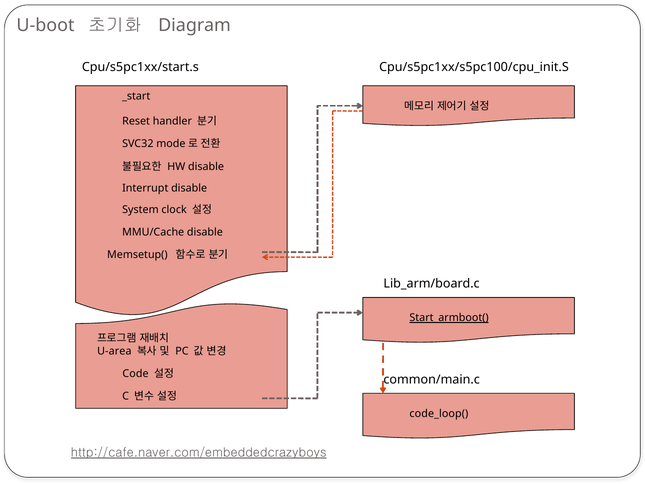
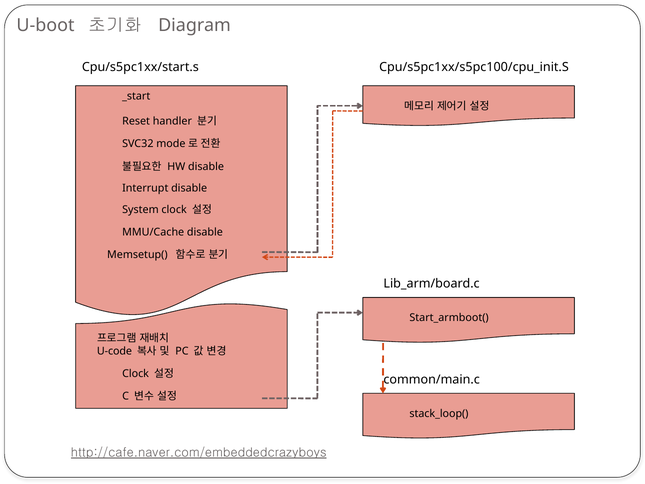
Start_armboot( underline: present -> none (449, 318)
U-area: U-area -> U-code (114, 351)
Code: Code -> Clock (136, 374)
code_loop(: code_loop( -> stack_loop( (439, 413)
